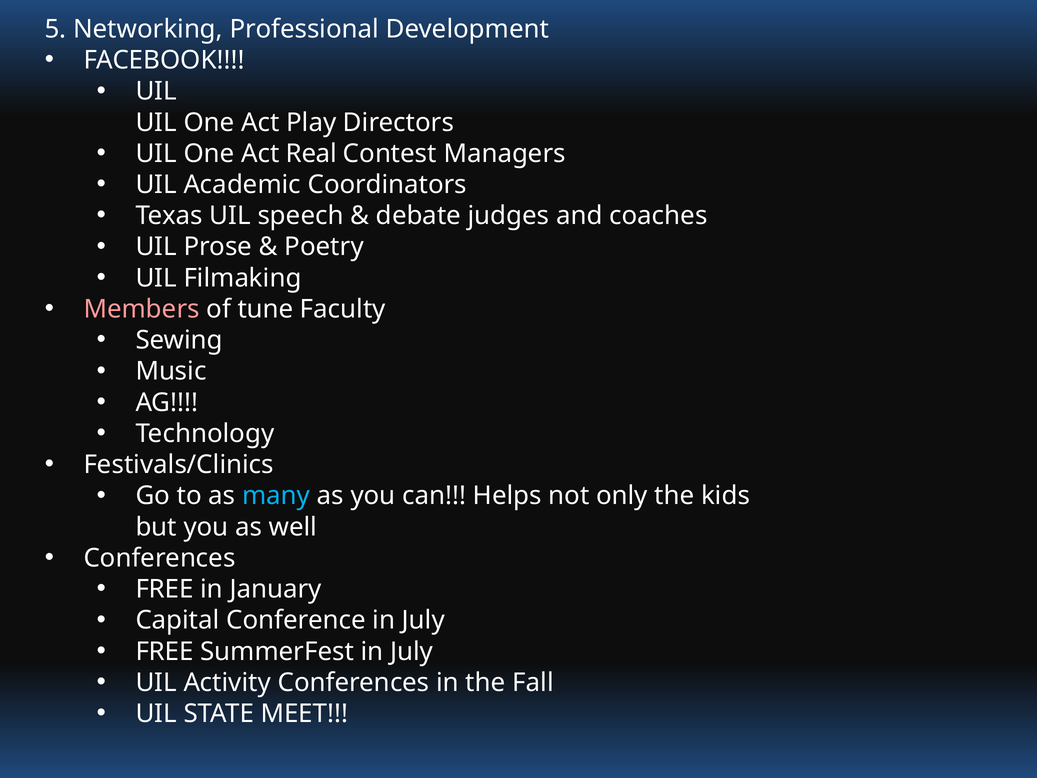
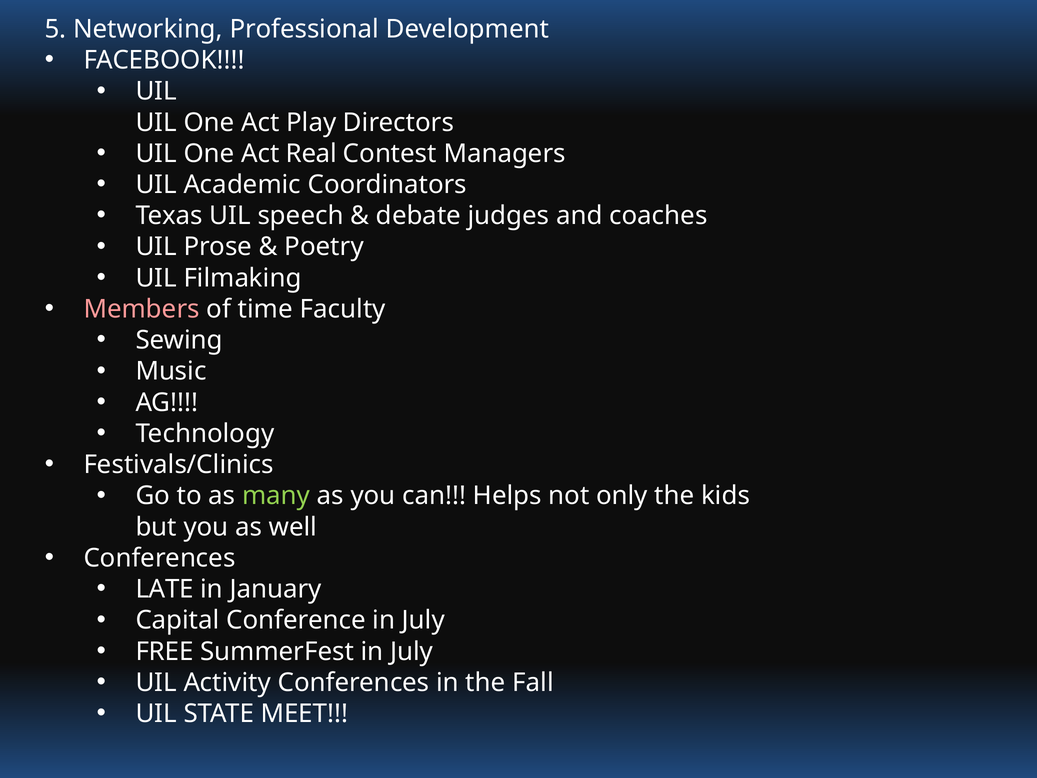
tune: tune -> time (265, 309)
many colour: light blue -> light green (276, 496)
FREE: FREE -> LATE (165, 589)
